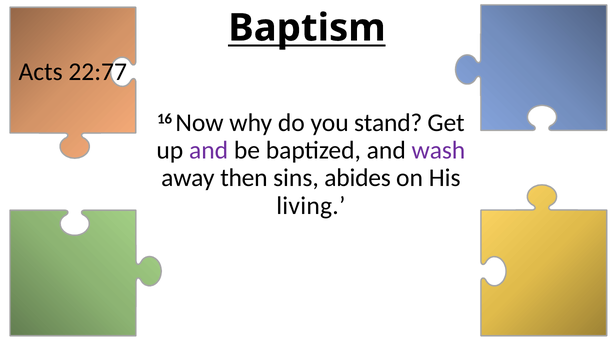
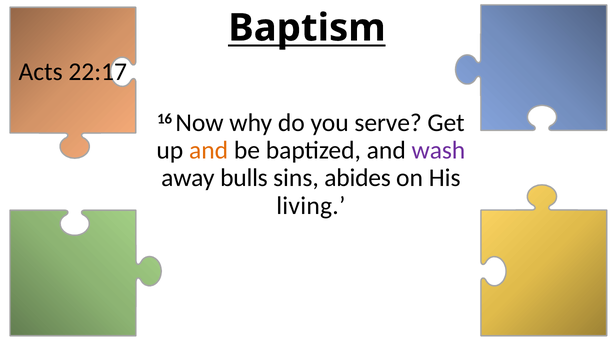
22:77: 22:77 -> 22:17 (98, 72)
stand: stand -> serve (388, 123)
and colour: purple -> orange (209, 151)
then: then -> bulls (244, 178)
